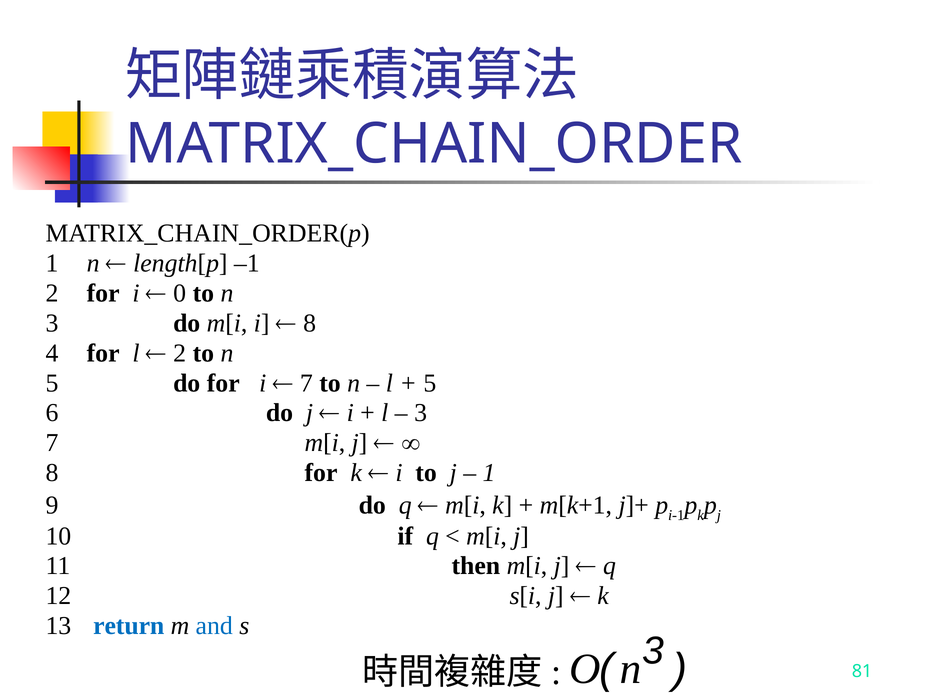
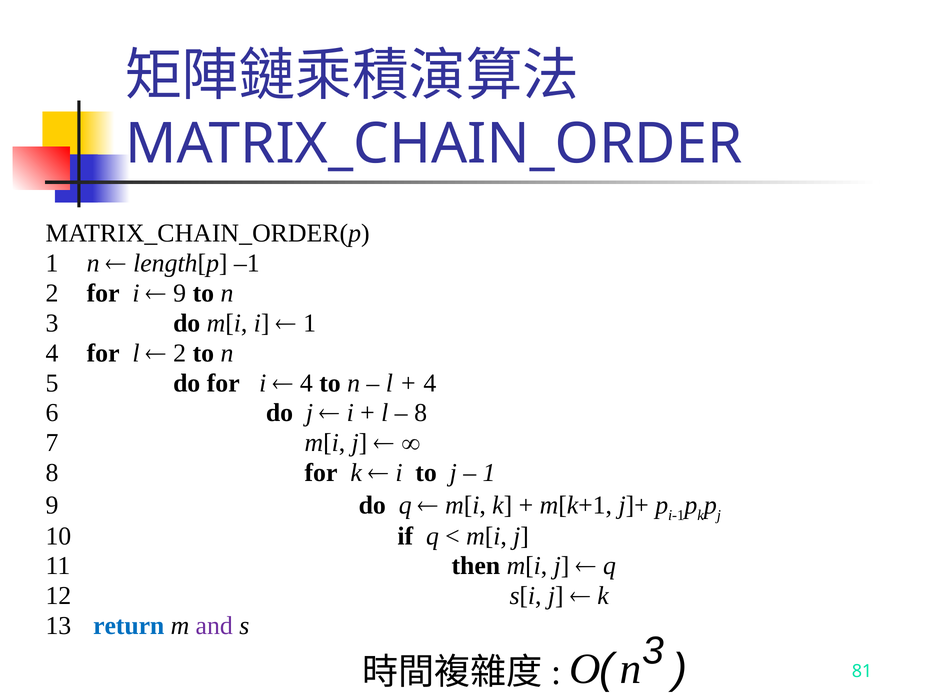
0: 0 -> 9 (180, 293)
8: 8 -> 1 (310, 323)
7: 7 -> 4 (306, 383)
5: 5 -> 4 (430, 383)
3: 3 -> 8 (421, 413)
and colour: blue -> purple (214, 626)
